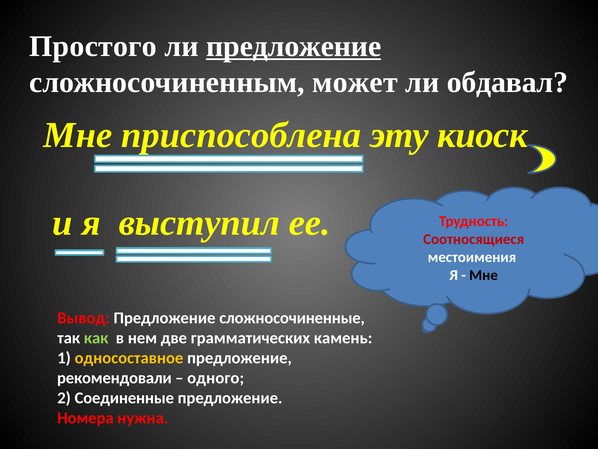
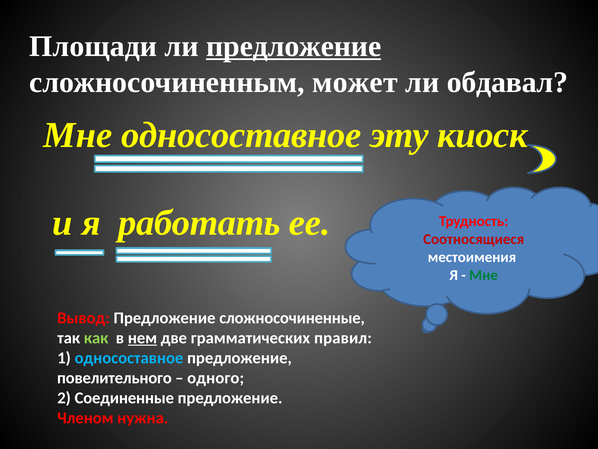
Простого: Простого -> Площади (93, 46)
Мне приспособлена: приспособлена -> односоставное (241, 135)
выступил: выступил -> работать (199, 223)
Мне colour: black -> green (484, 275)
нем underline: none -> present (142, 338)
камень: камень -> правил (343, 338)
односоставное colour: yellow -> light blue (129, 358)
рекомендовали: рекомендовали -> повелительного (114, 378)
Номера: Номера -> Членом (85, 417)
